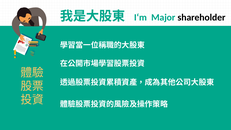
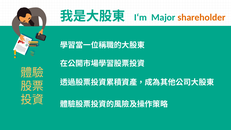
shareholder colour: black -> orange (202, 17)
